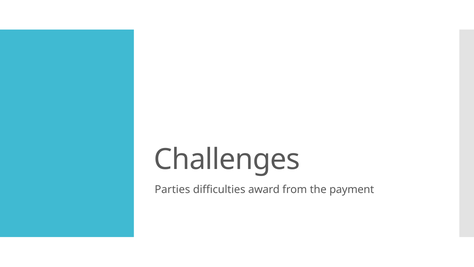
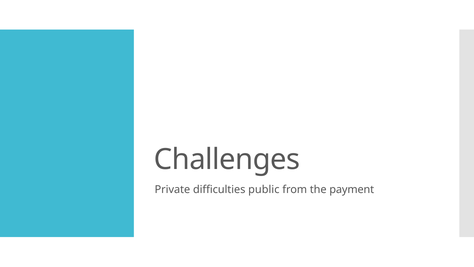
Parties: Parties -> Private (172, 189)
award: award -> public (264, 189)
